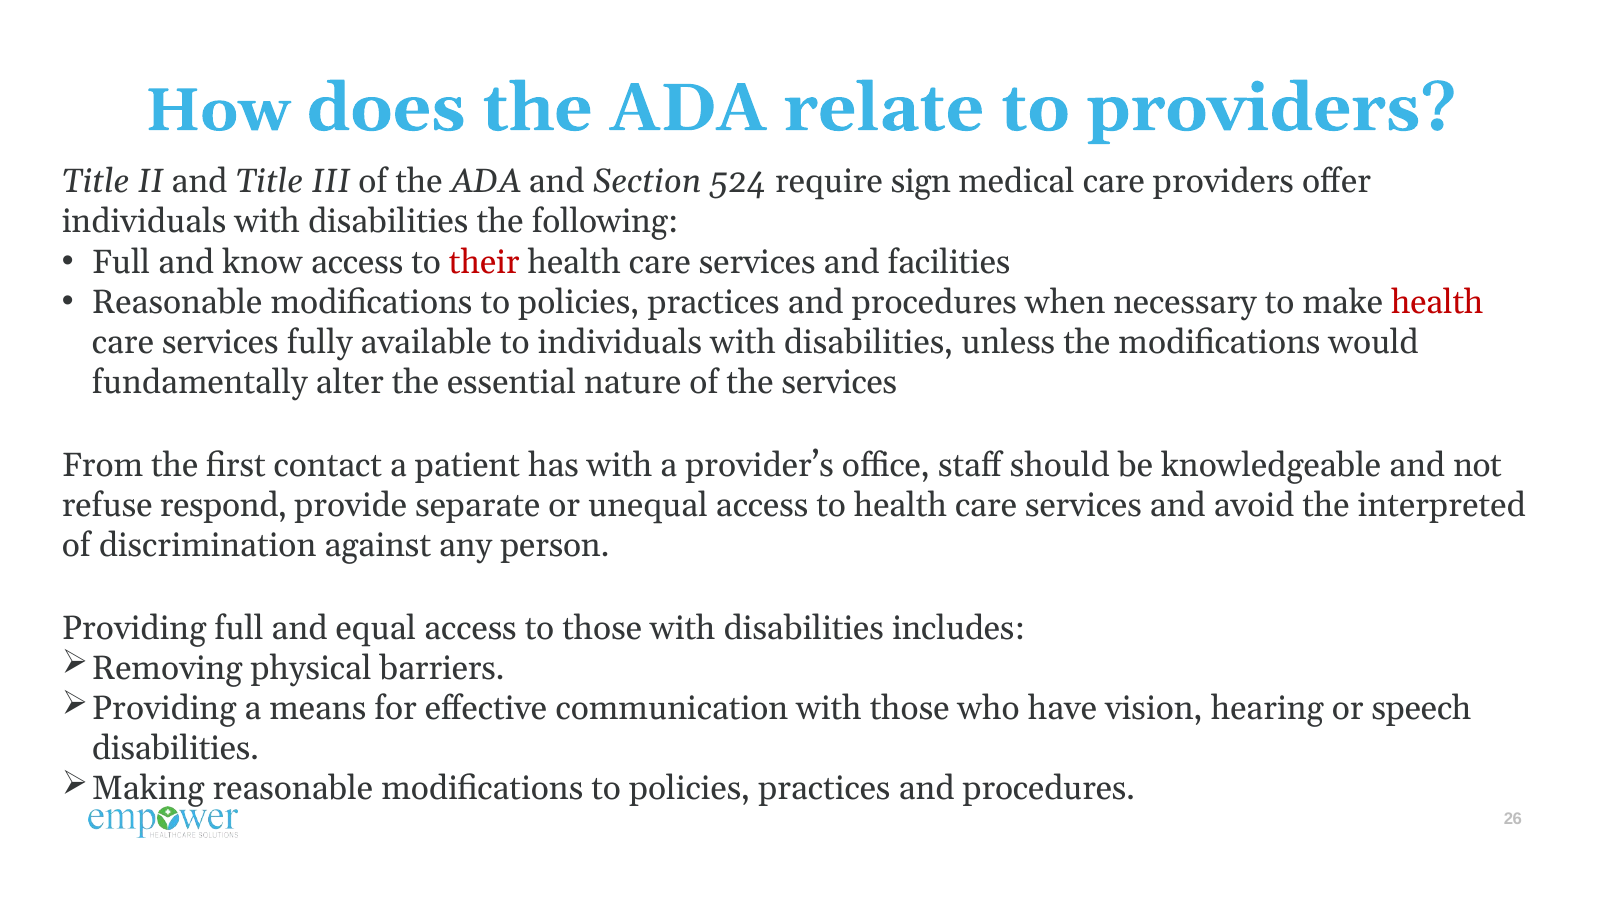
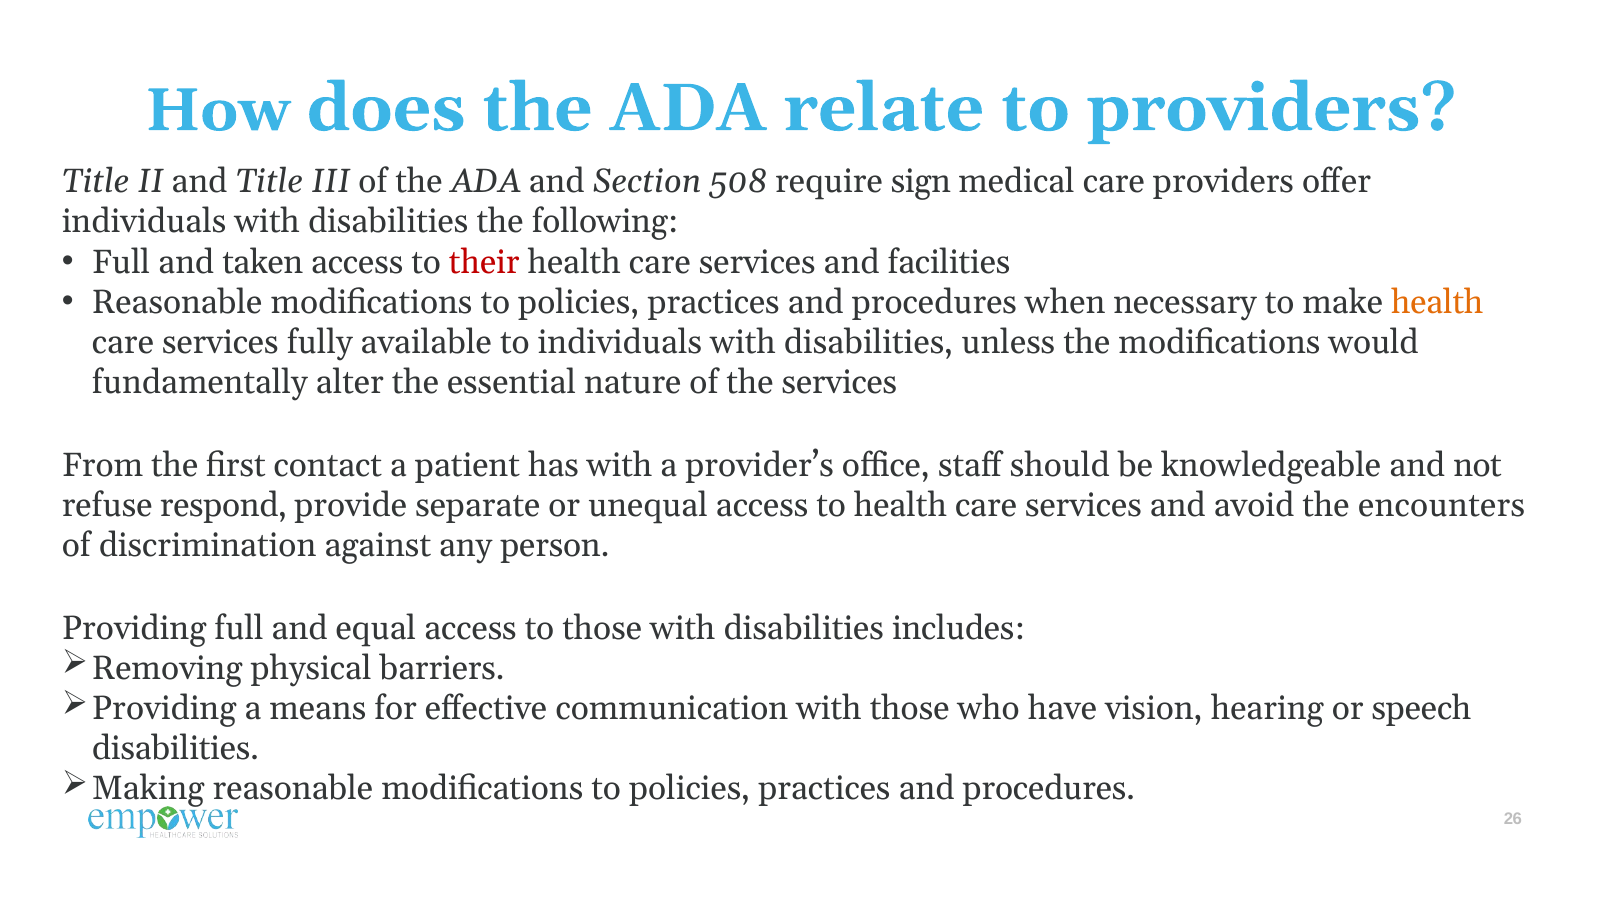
524: 524 -> 508 (739, 182)
know: know -> taken (263, 262)
health colour: red -> orange (1437, 302)
interpreted: interpreted -> encounters (1442, 505)
